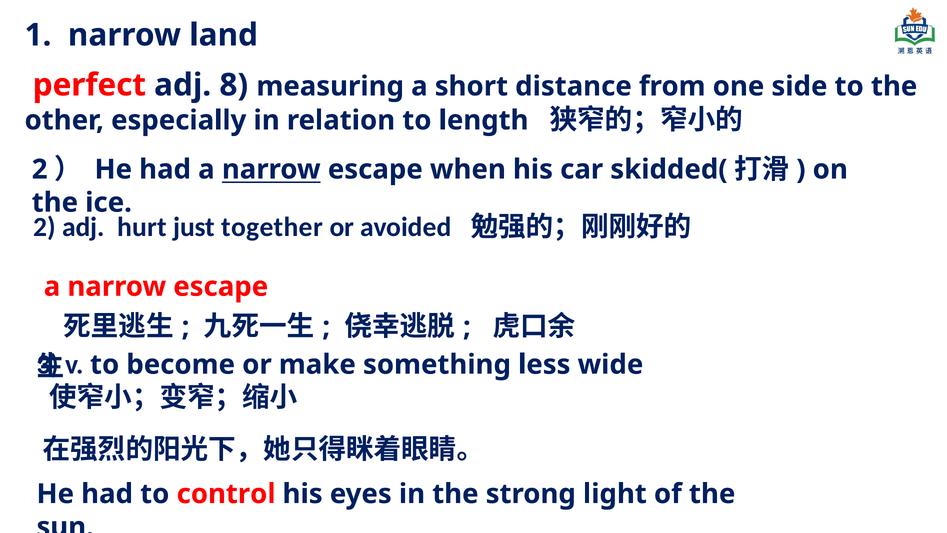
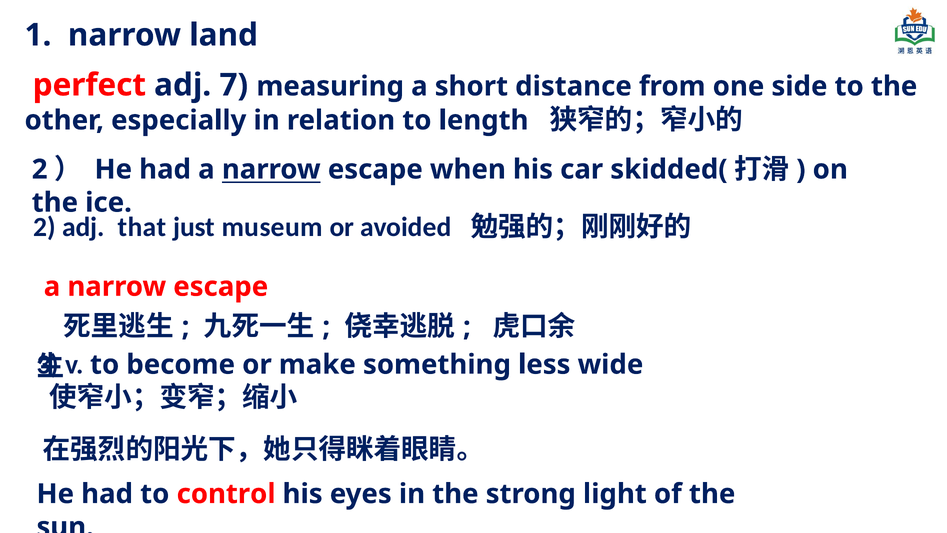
8: 8 -> 7 (234, 85)
hurt: hurt -> that (142, 227)
together: together -> museum (272, 227)
